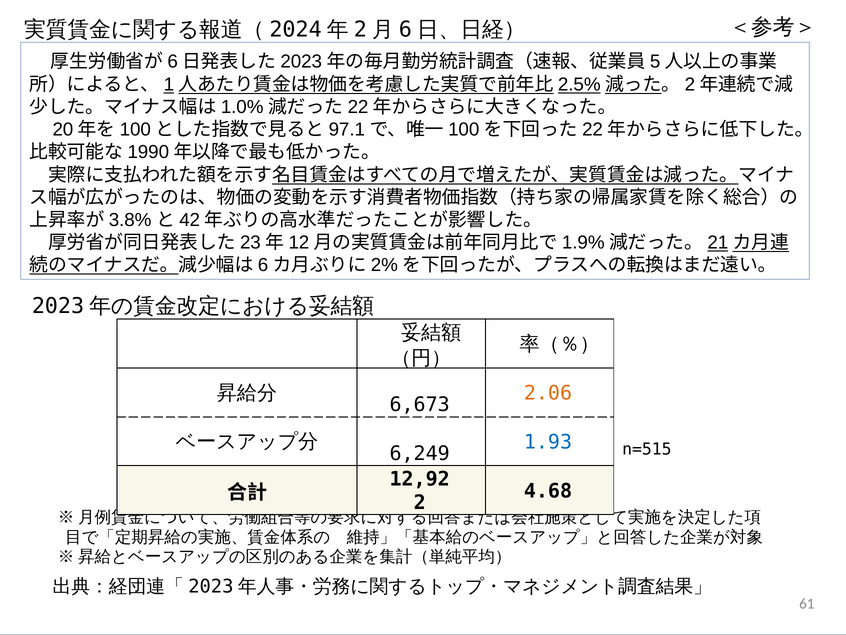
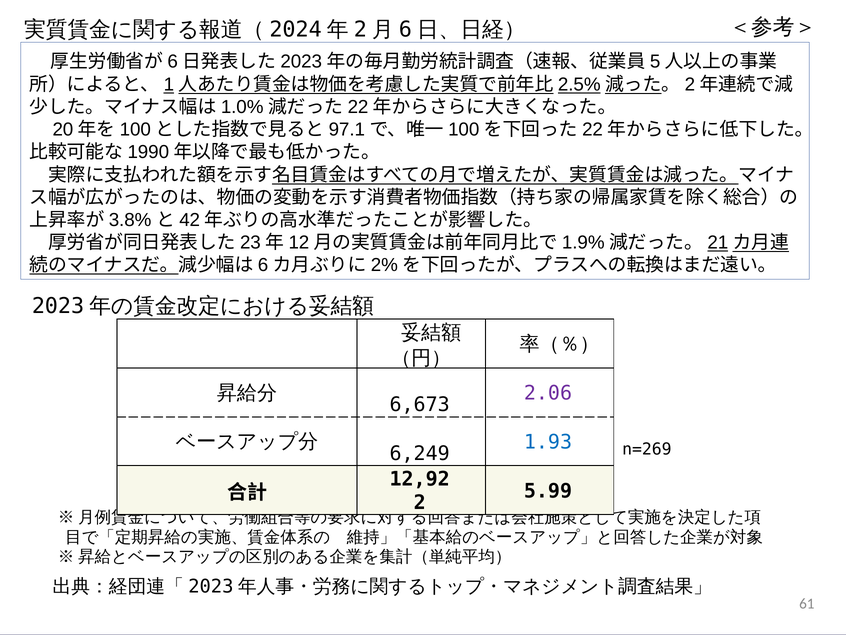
2.06 colour: orange -> purple (548, 393)
n=515: n=515 -> n=269 (647, 449)
4.68: 4.68 -> 5.99 (548, 491)
